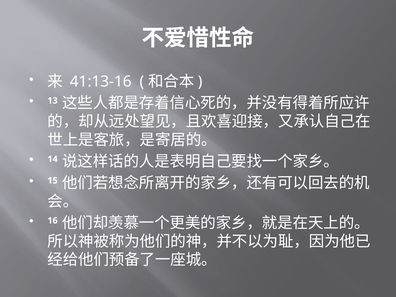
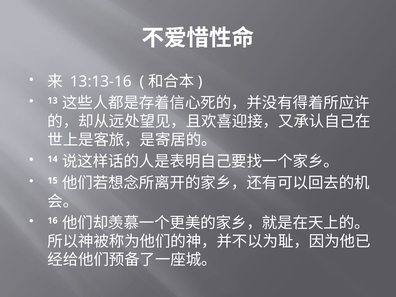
41:13-16: 41:13-16 -> 13:13-16 (101, 82)
